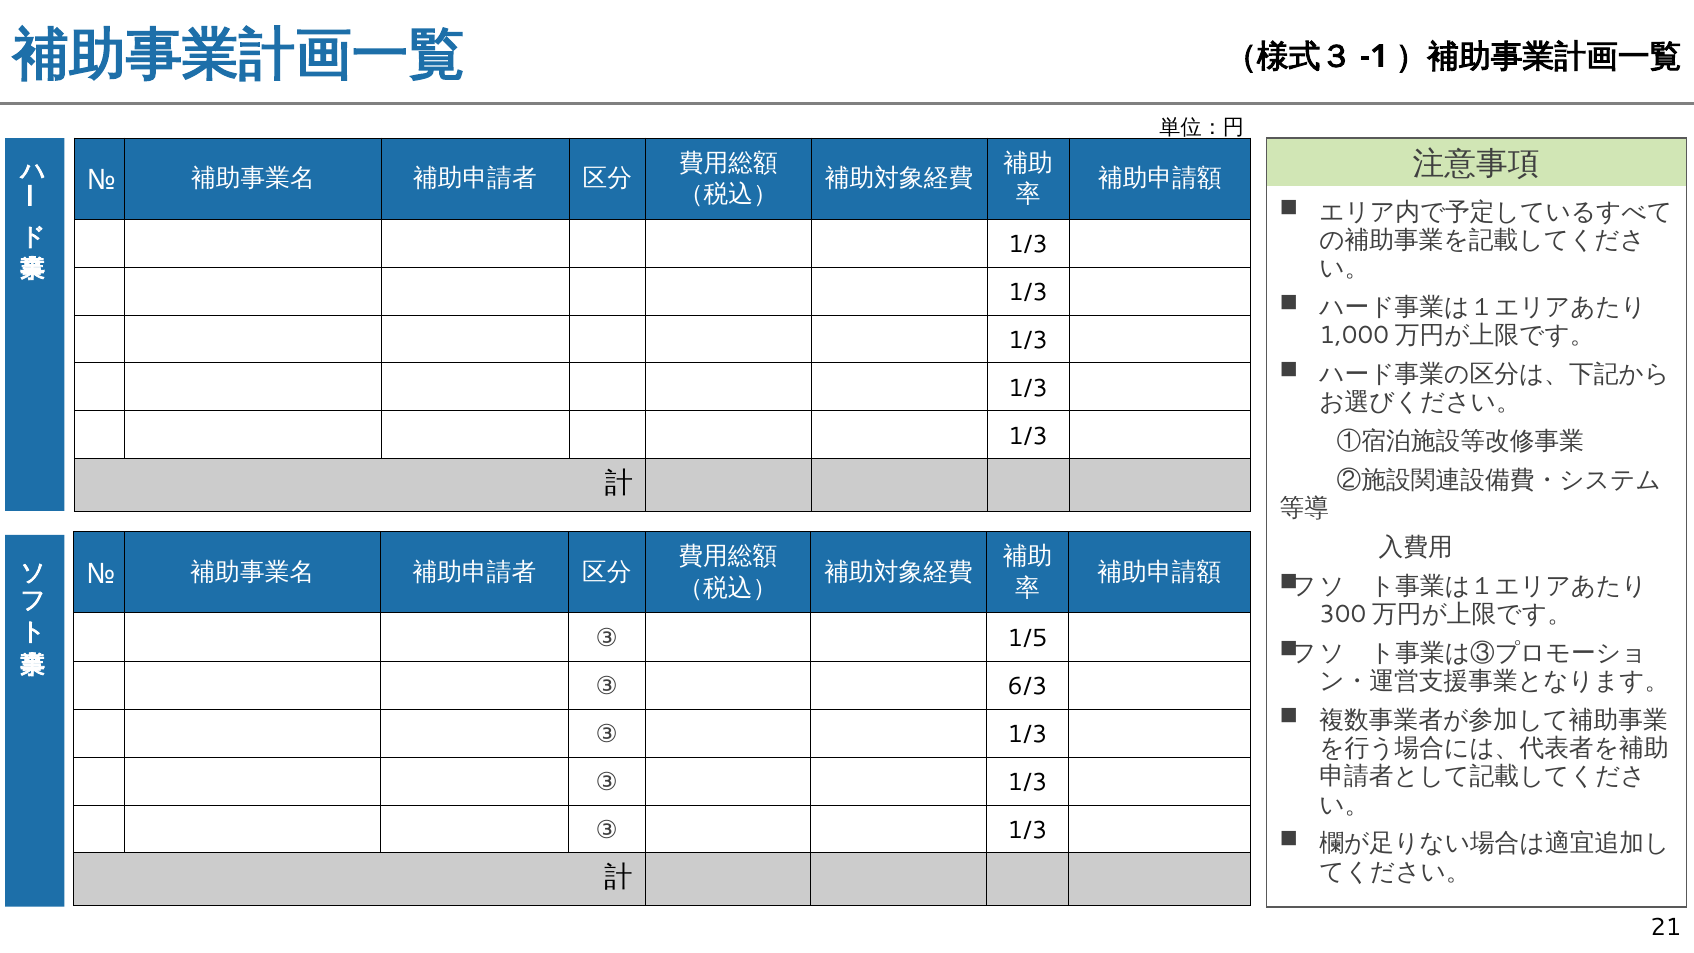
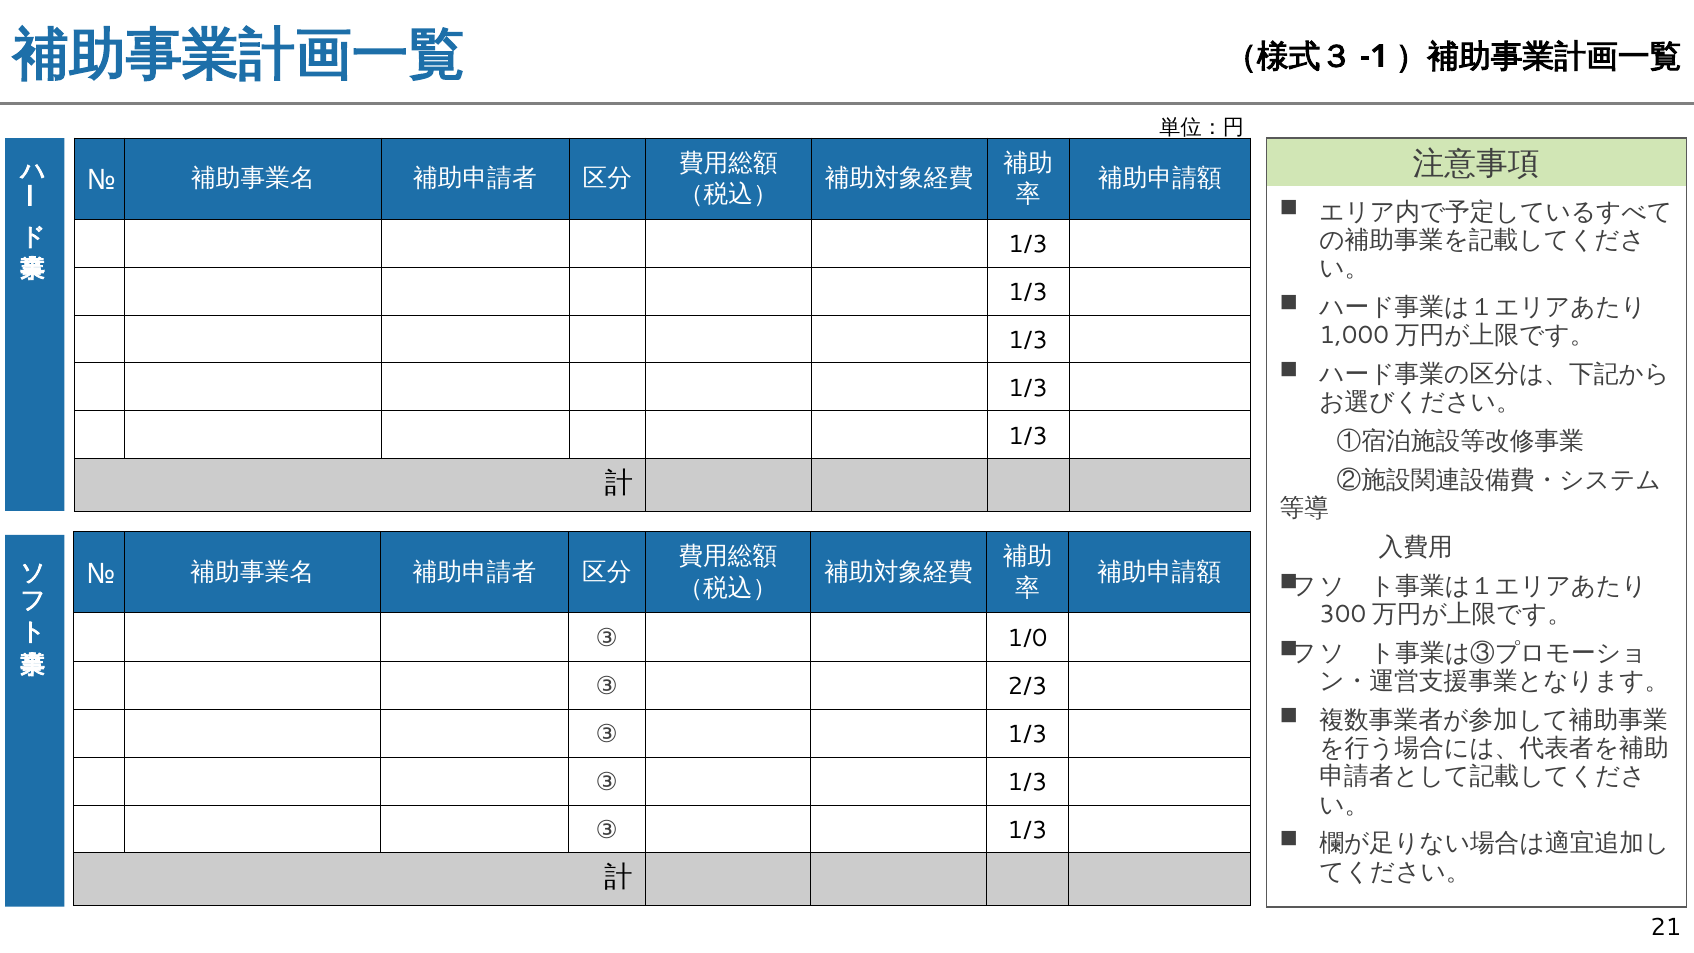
1/5: 1/5 -> 1/0 (1028, 638)
6/3: 6/3 -> 2/3 (1028, 686)
